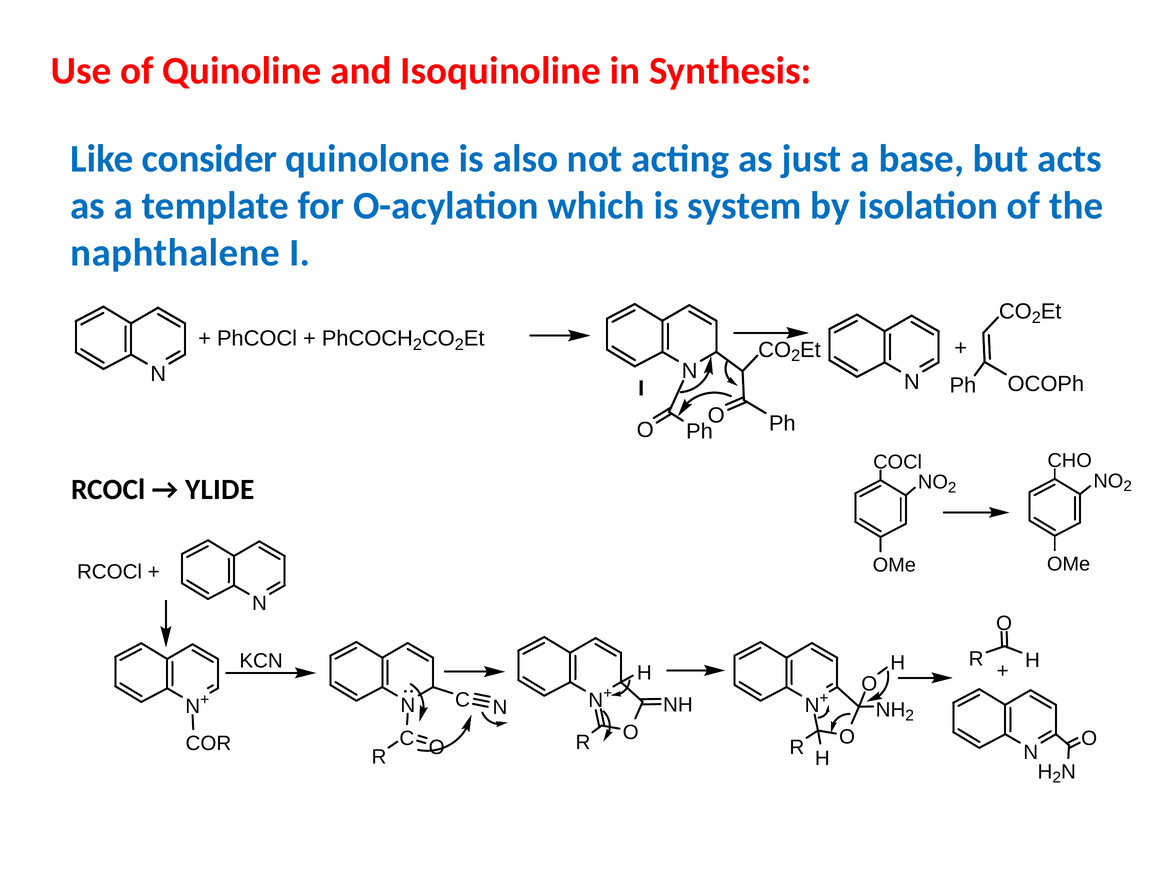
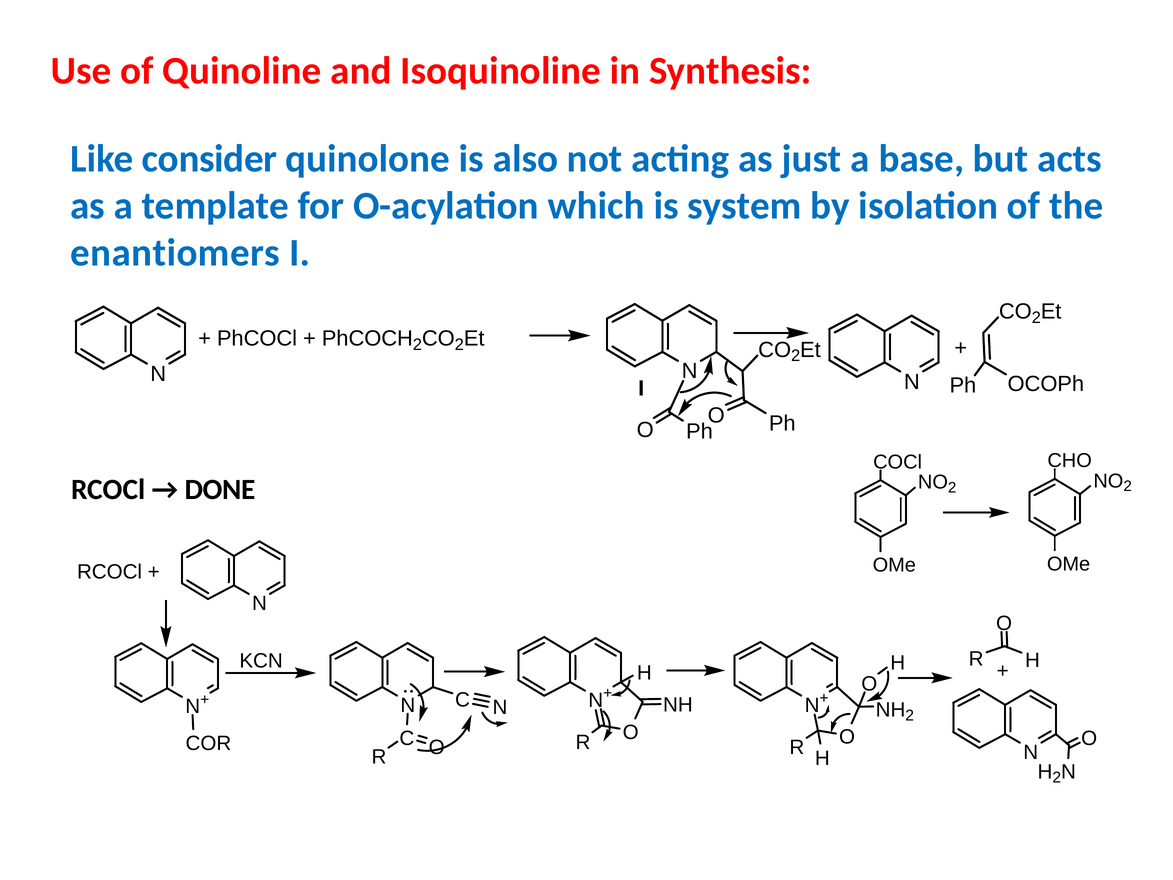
naphthalene: naphthalene -> enantiomers (175, 253)
YLIDE: YLIDE -> DONE (220, 489)
